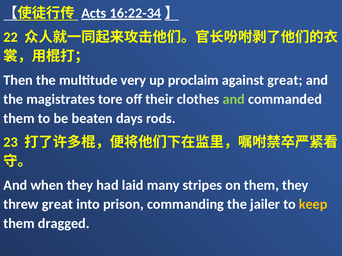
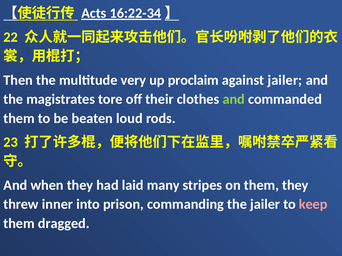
against great: great -> jailer (285, 80)
days: days -> loud (129, 119)
threw great: great -> inner (57, 205)
keep colour: yellow -> pink (313, 205)
